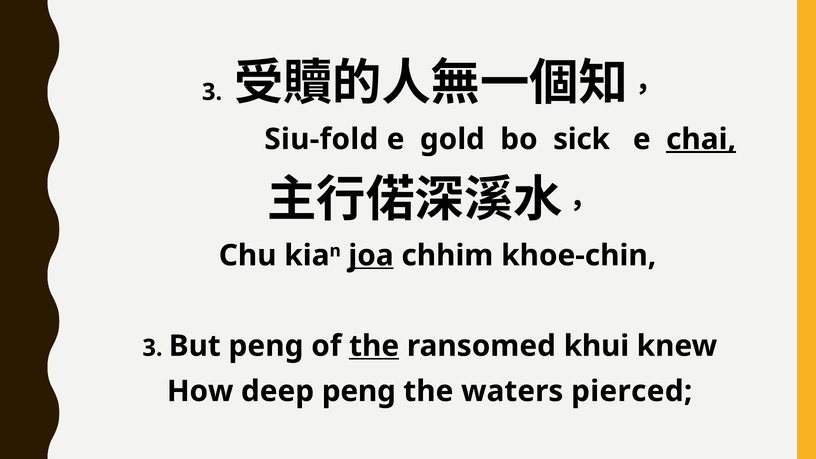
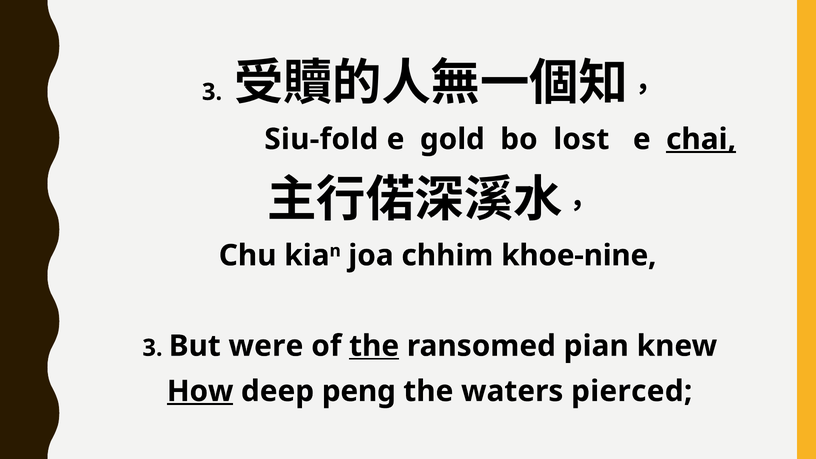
sick: sick -> lost (581, 139)
joa underline: present -> none (371, 255)
khoe-chin: khoe-chin -> khoe-nine (579, 255)
But peng: peng -> were (266, 346)
khui: khui -> pian (596, 346)
How underline: none -> present (200, 391)
